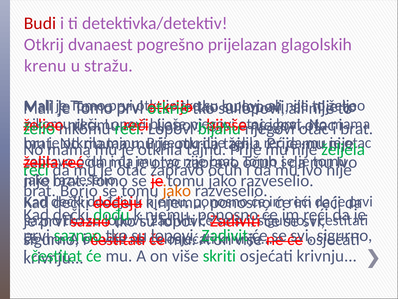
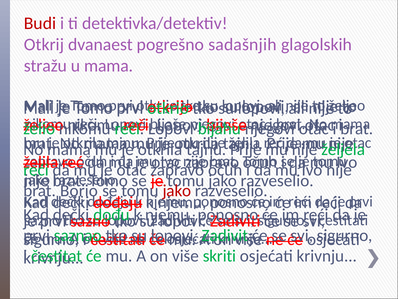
prijelazan: prijelazan -> sadašnjih (242, 45)
krenu: krenu -> stražu (45, 66)
u stražu: stražu -> mama (109, 66)
jako colour: orange -> red (177, 190)
